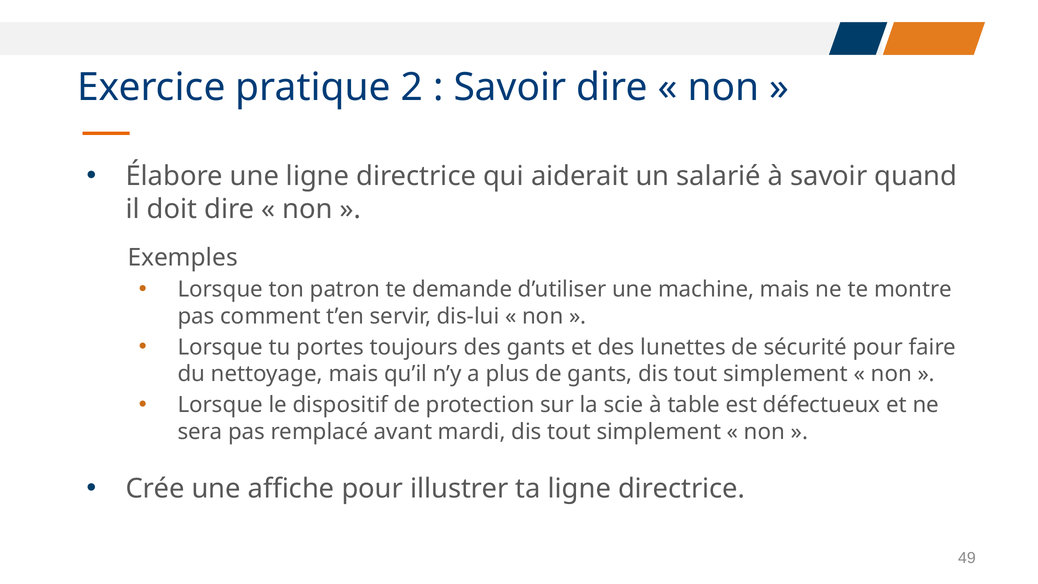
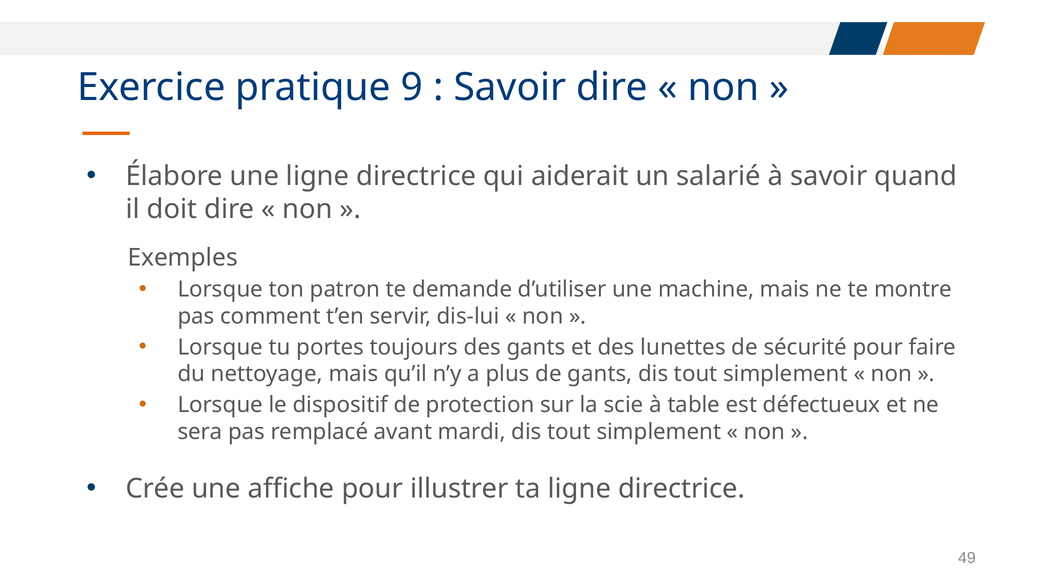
2: 2 -> 9 (412, 87)
